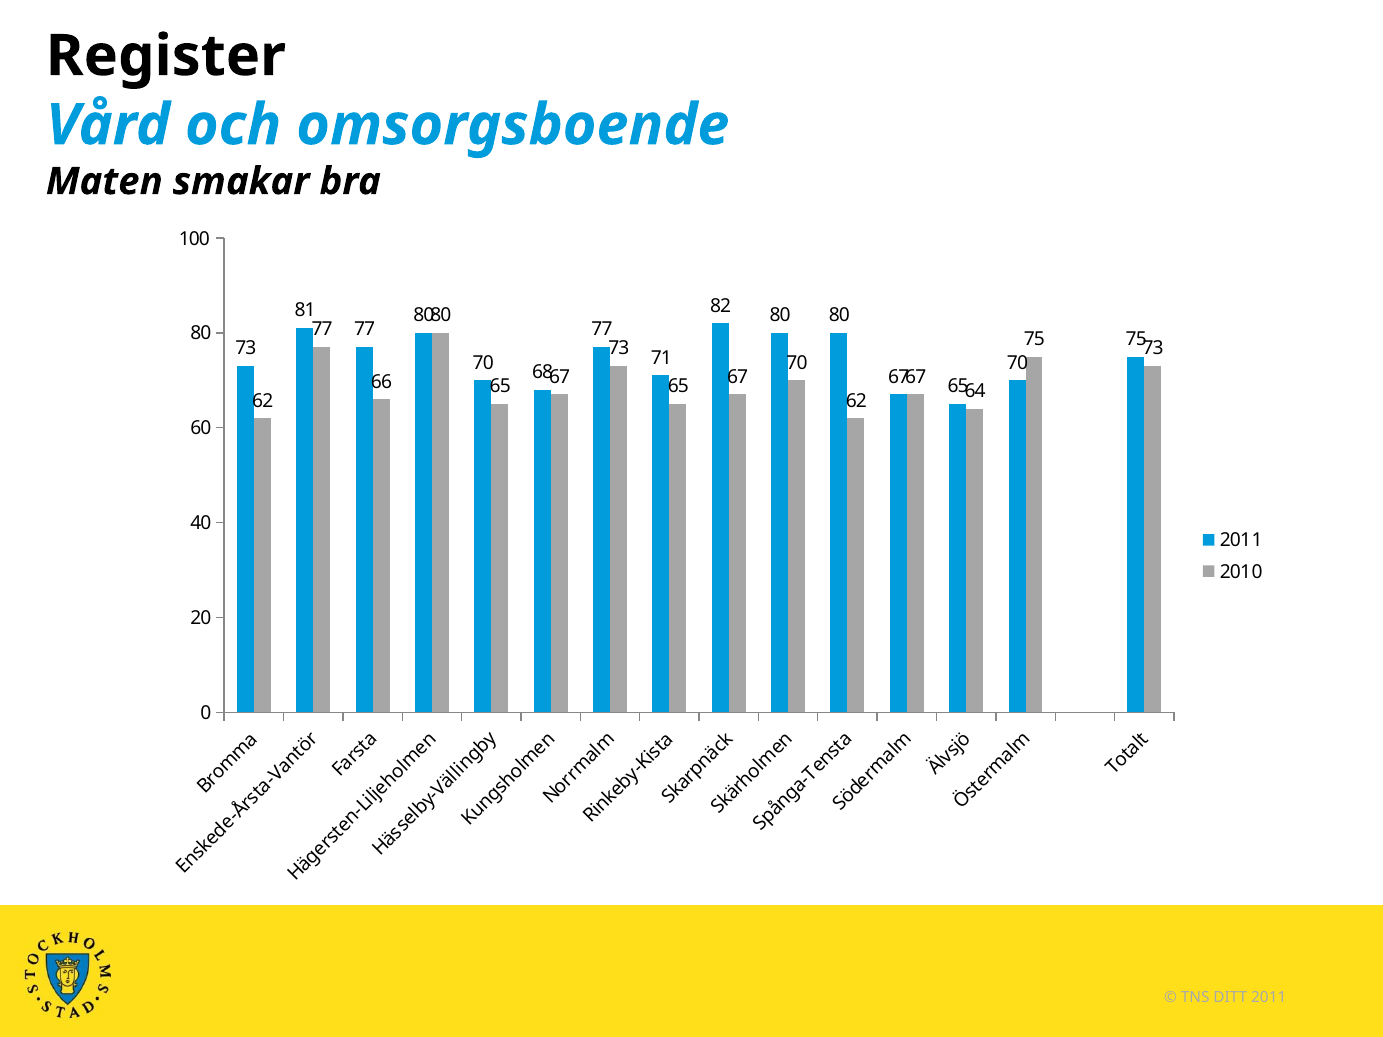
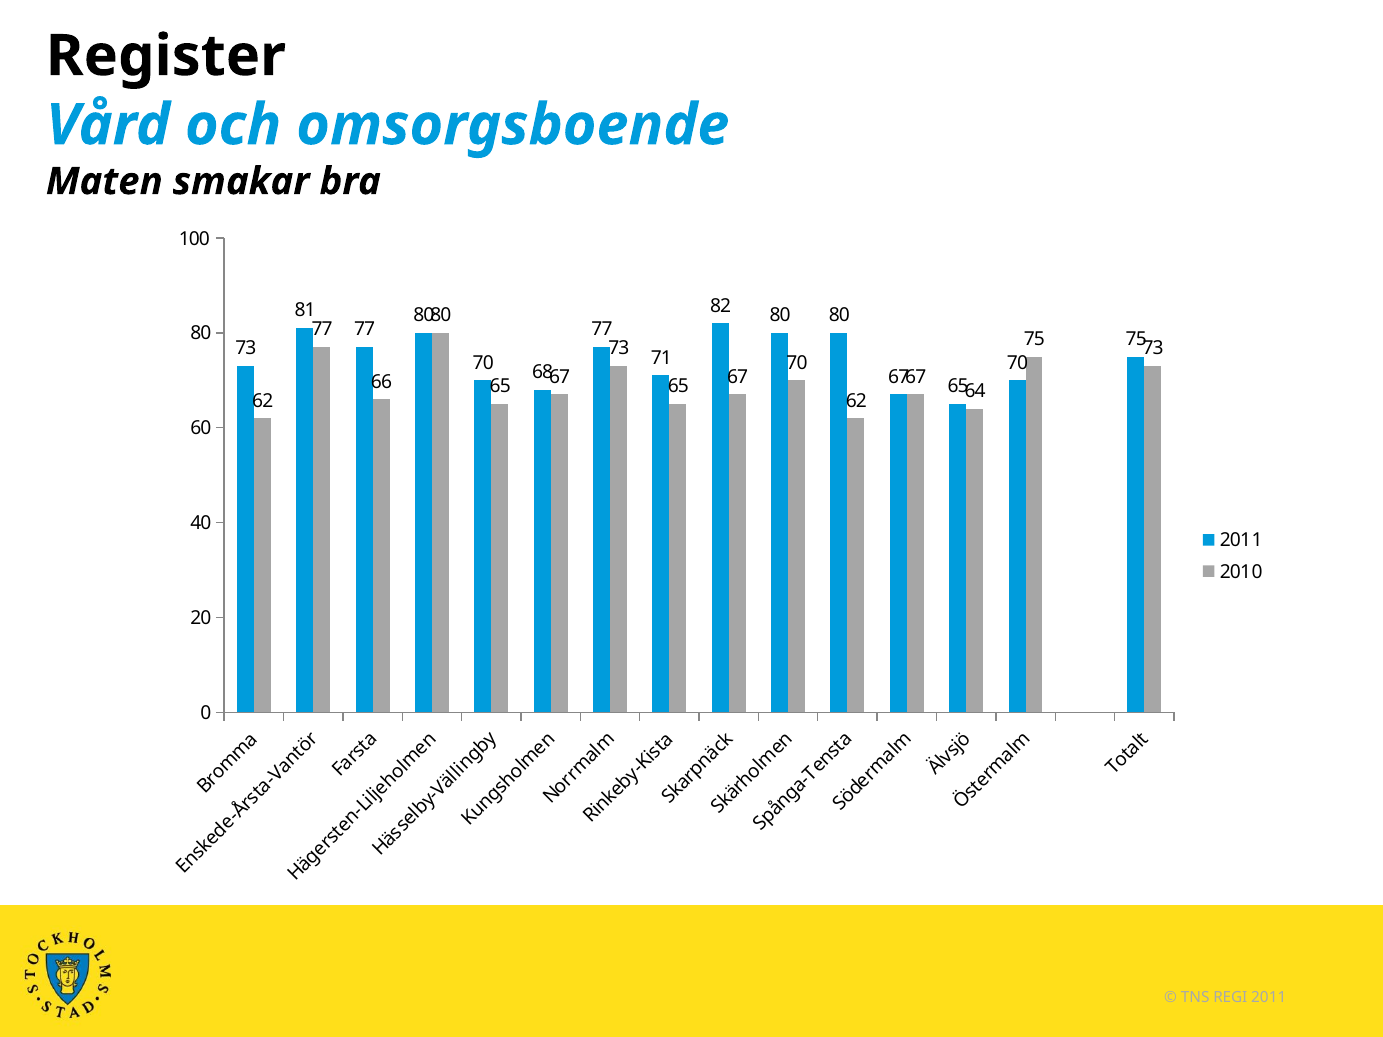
DITT: DITT -> REGI (1230, 998)
